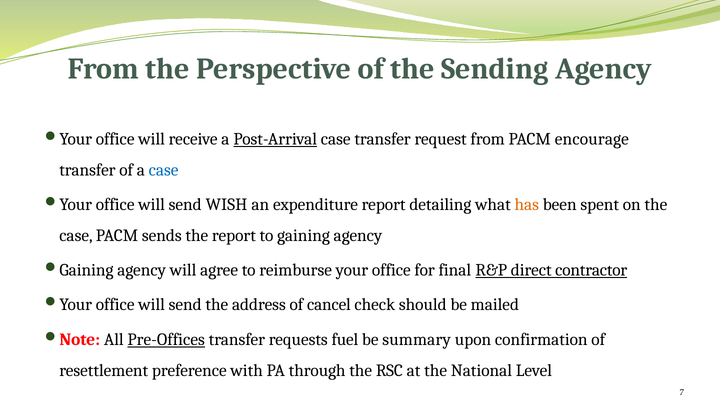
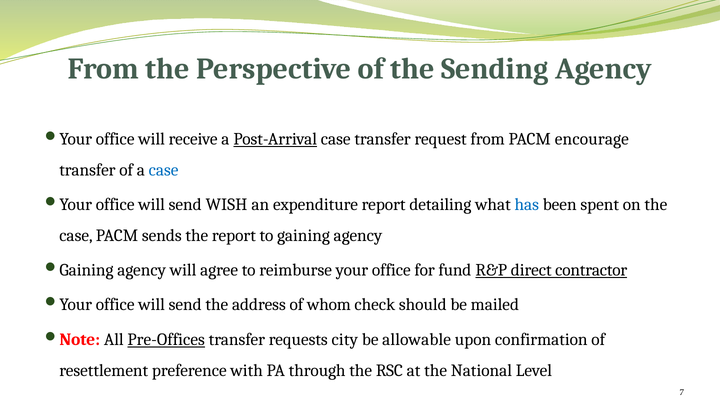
has colour: orange -> blue (527, 204)
final: final -> fund (455, 270)
cancel: cancel -> whom (329, 305)
fuel: fuel -> city (345, 339)
summary: summary -> allowable (417, 339)
